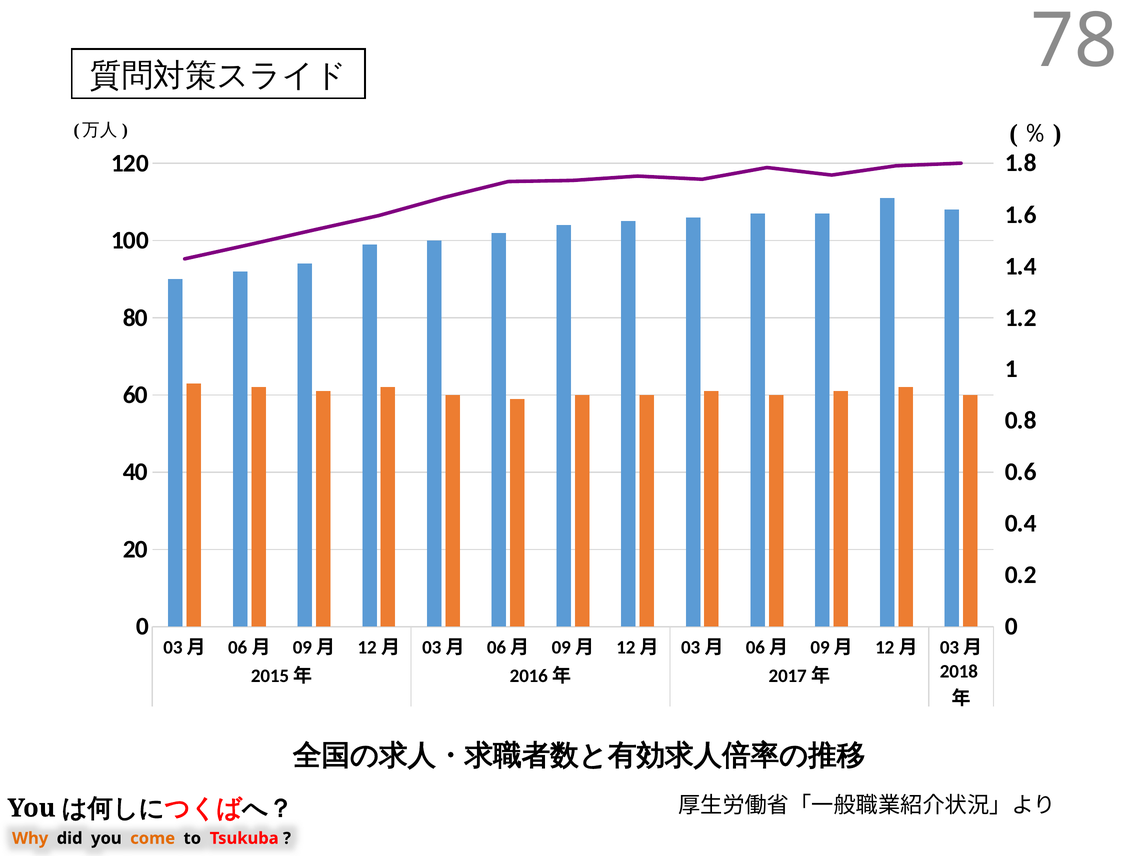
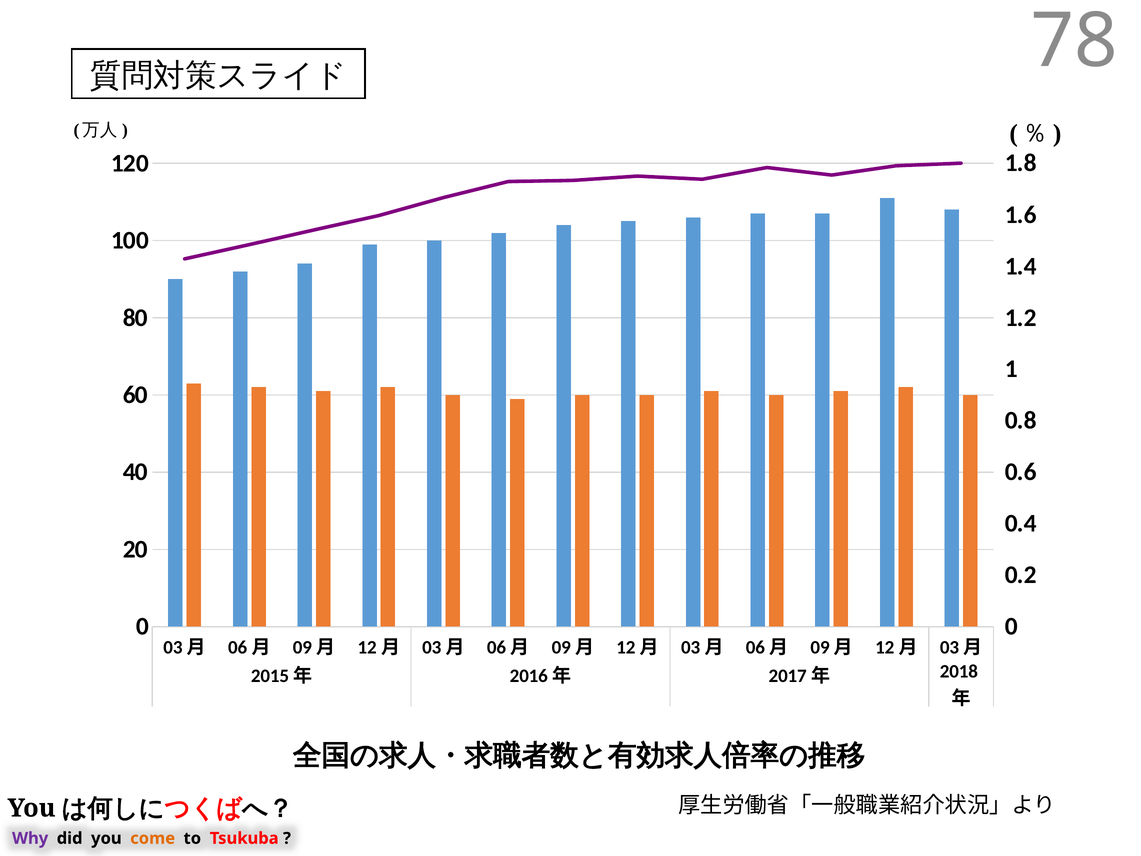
Why colour: orange -> purple (30, 838)
